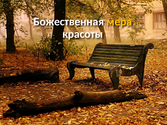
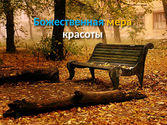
Божественная colour: white -> light blue (69, 22)
